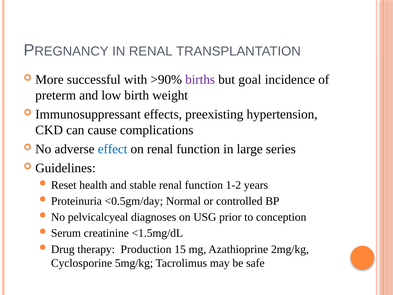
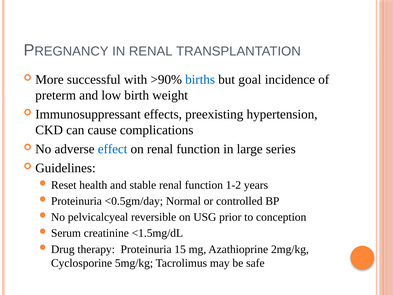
births colour: purple -> blue (200, 79)
diagnoses: diagnoses -> reversible (154, 217)
therapy Production: Production -> Proteinuria (146, 249)
